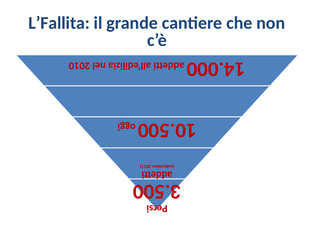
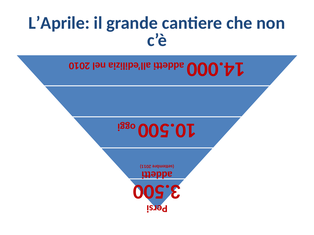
L’Fallita: L’Fallita -> L’Aprile (59, 23)
